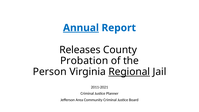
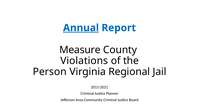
Releases: Releases -> Measure (80, 50)
Probation: Probation -> Violations (84, 61)
Regional underline: present -> none (129, 72)
